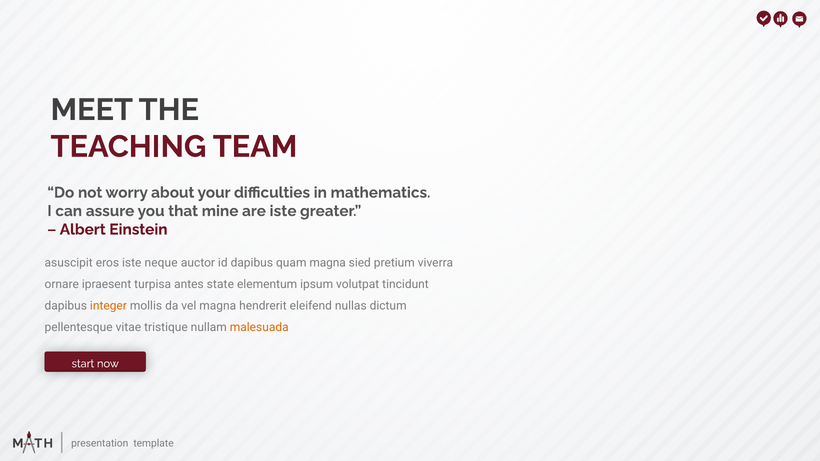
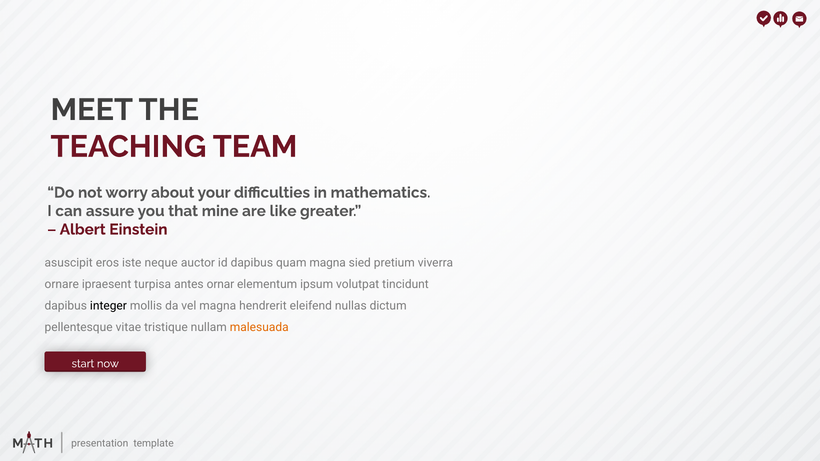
are iste: iste -> like (283, 211)
state: state -> ornar (220, 284)
integer colour: orange -> black (108, 306)
